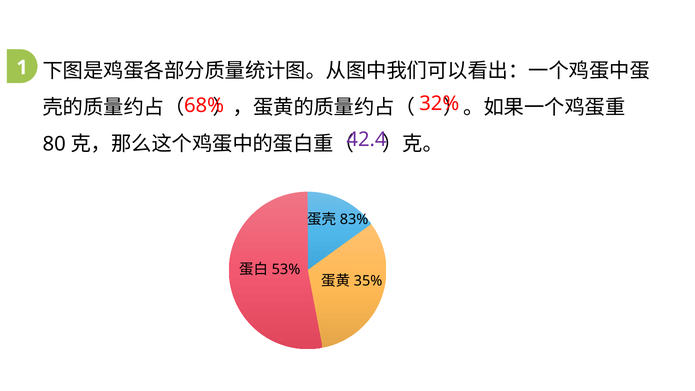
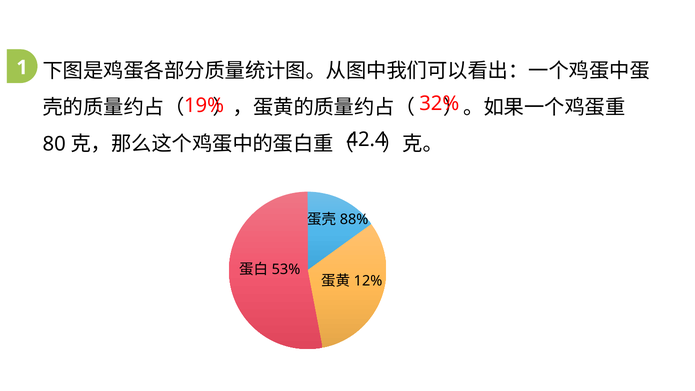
68%: 68% -> 19% (204, 105)
42.4 colour: purple -> black (367, 140)
83%: 83% -> 88% (354, 219)
35%: 35% -> 12% (368, 281)
